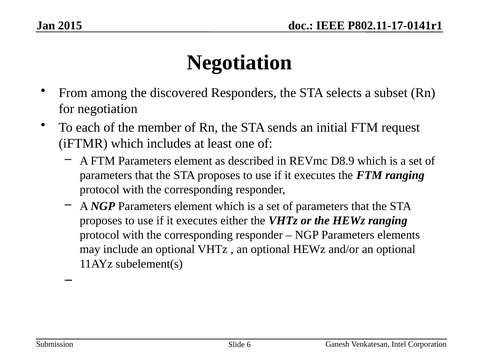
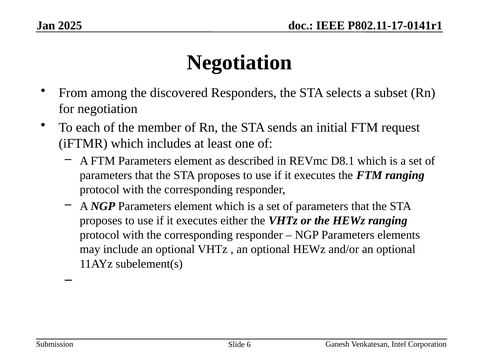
2015: 2015 -> 2025 (70, 26)
D8.9: D8.9 -> D8.1 (343, 161)
